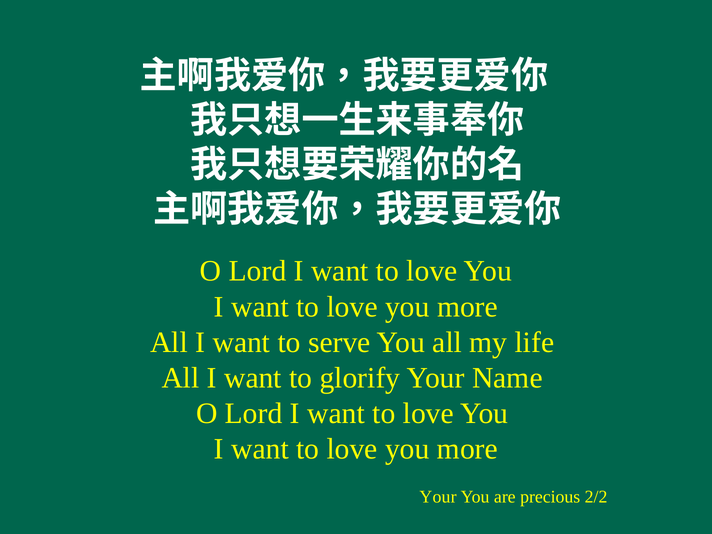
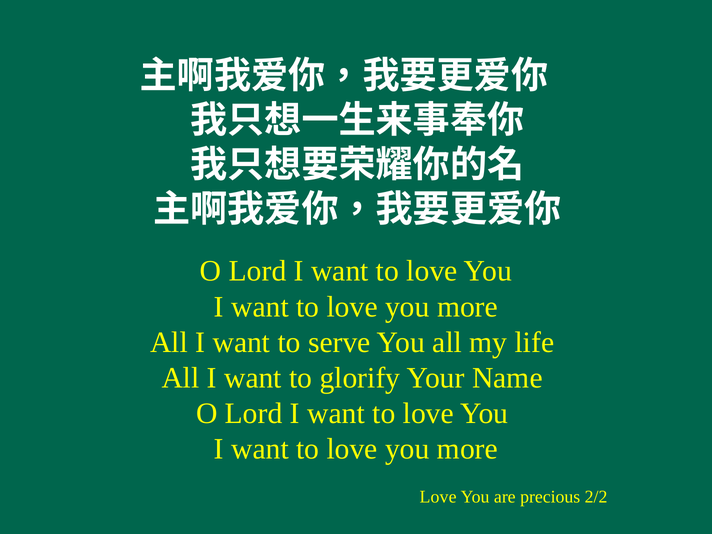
Your: Your -> Love (438, 497)
